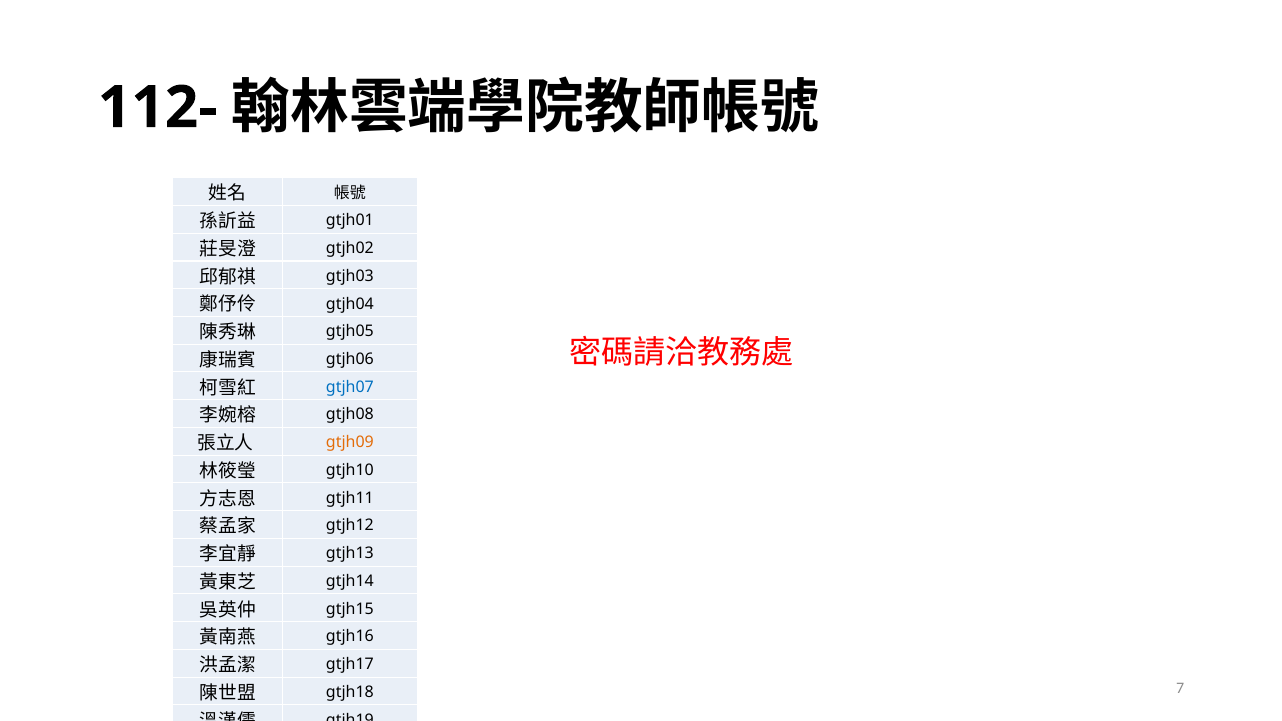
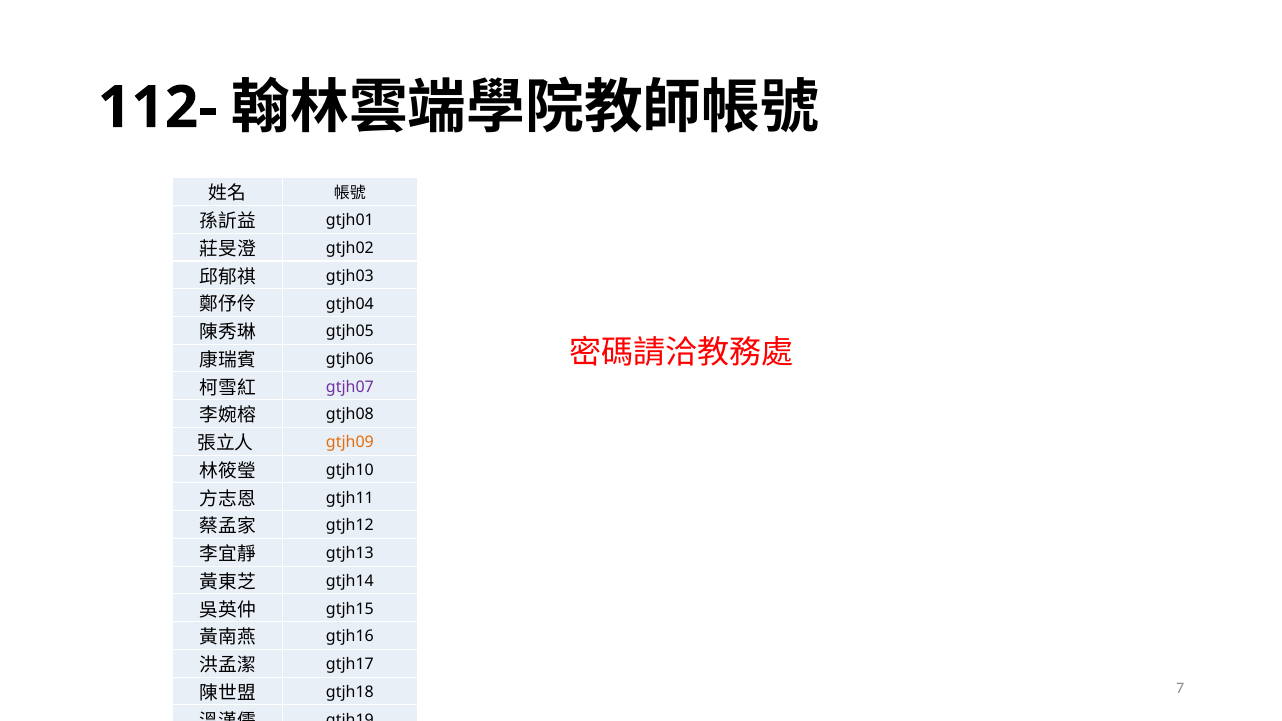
gtjh07 colour: blue -> purple (350, 387)
